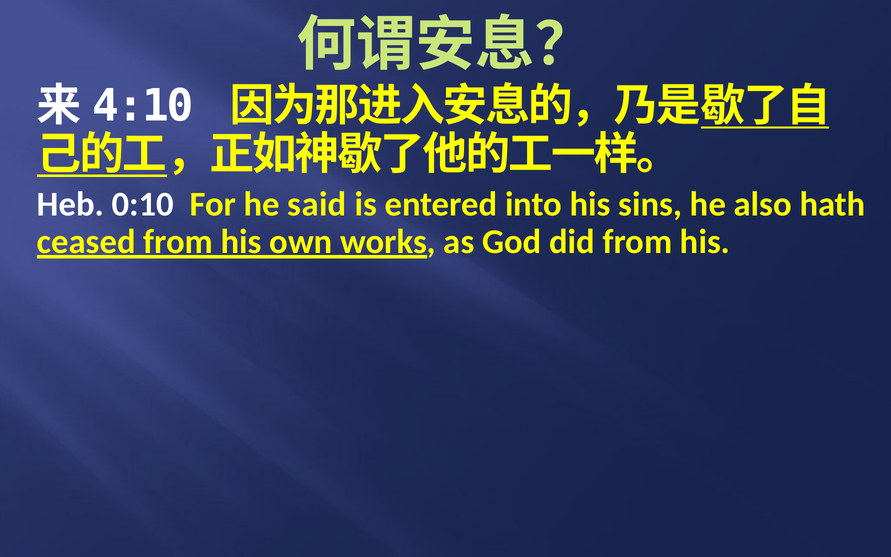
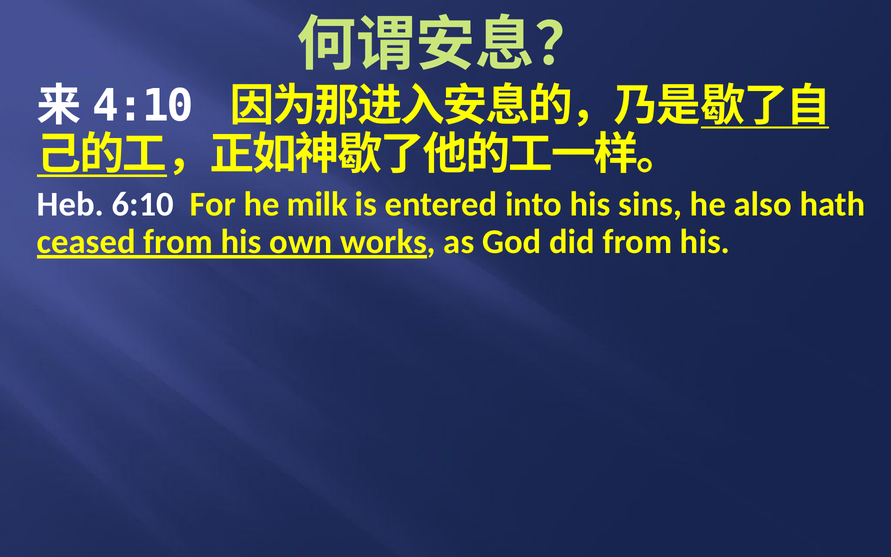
0:10: 0:10 -> 6:10 (143, 205)
said: said -> milk (317, 205)
